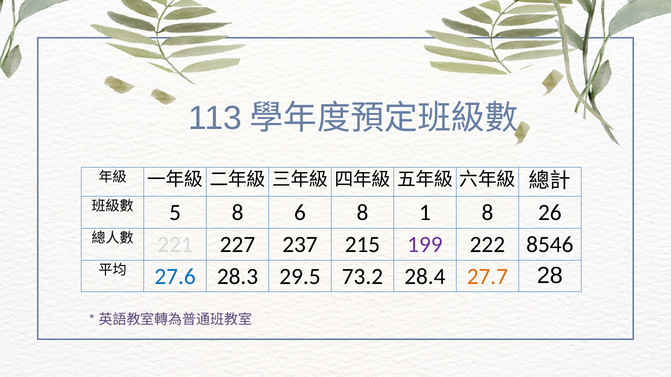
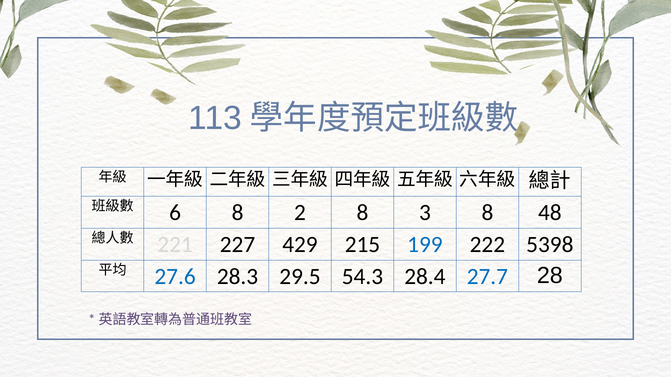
5: 5 -> 6 (175, 213)
6: 6 -> 2 (300, 213)
1: 1 -> 3 (425, 213)
26: 26 -> 48 (550, 213)
237: 237 -> 429 (300, 245)
199 colour: purple -> blue (425, 245)
8546: 8546 -> 5398 (550, 245)
73.2: 73.2 -> 54.3 (362, 277)
27.7 colour: orange -> blue (487, 277)
